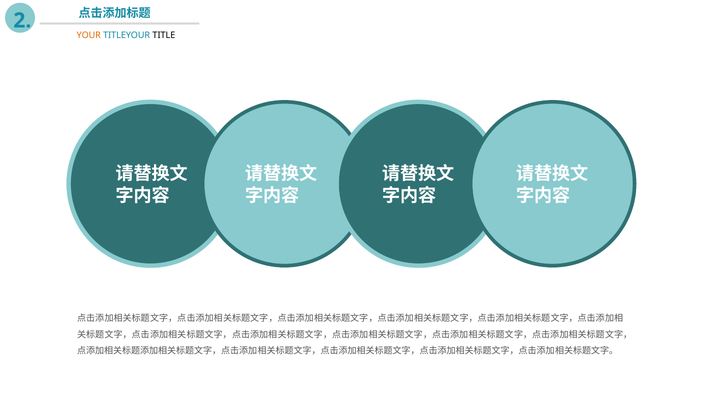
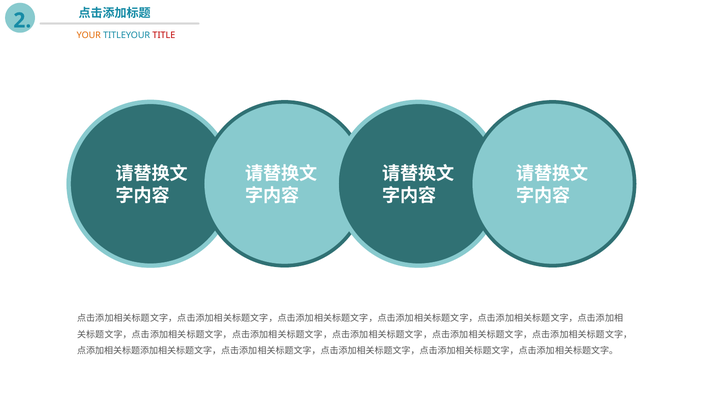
TITLE colour: black -> red (164, 35)
